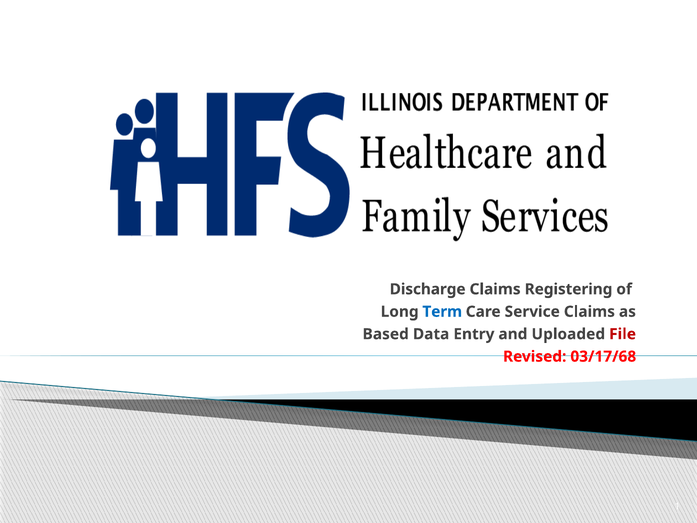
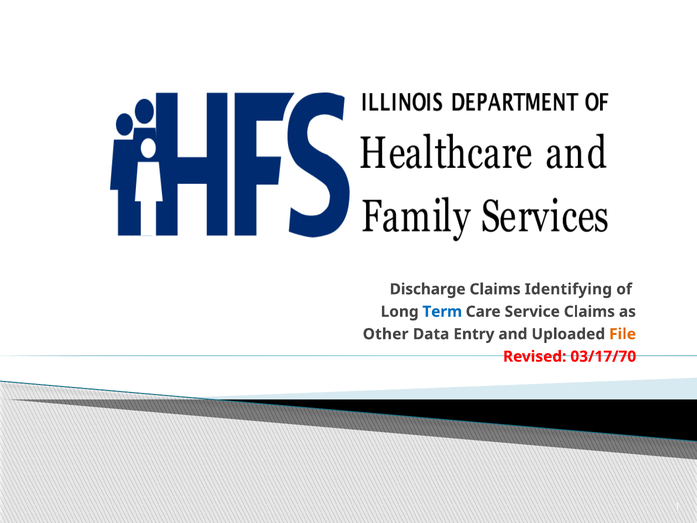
Registering: Registering -> Identifying (568, 289)
Based: Based -> Other (386, 334)
File colour: red -> orange (623, 334)
03/17/68: 03/17/68 -> 03/17/70 (603, 356)
